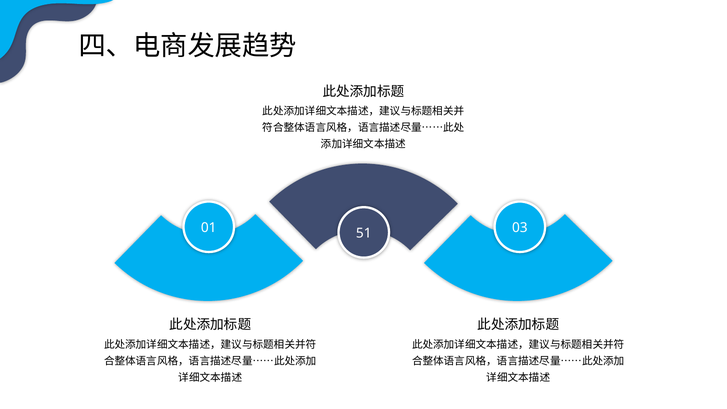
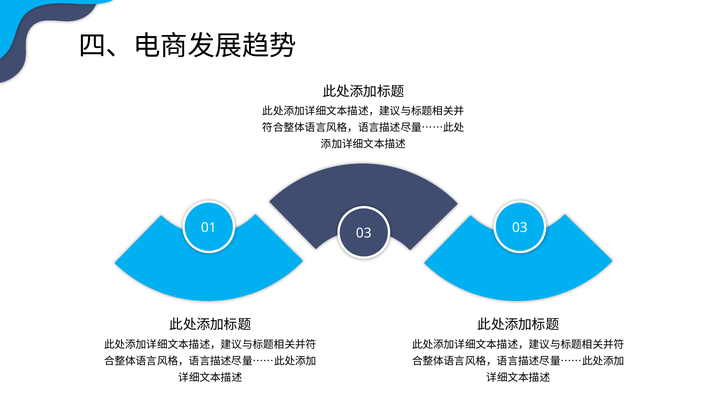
01 51: 51 -> 03 (364, 233)
